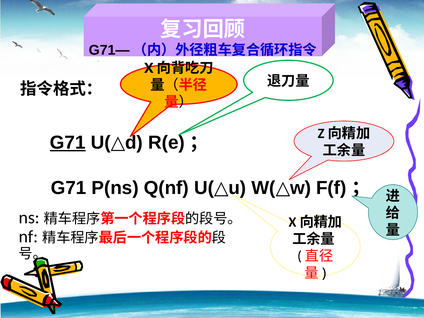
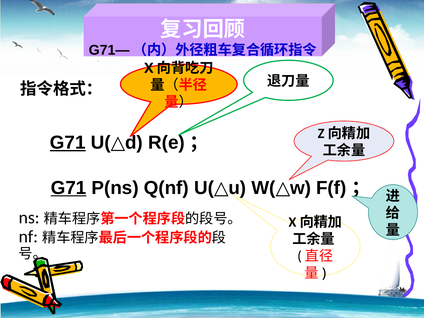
G71 underline: none -> present (69, 188)
